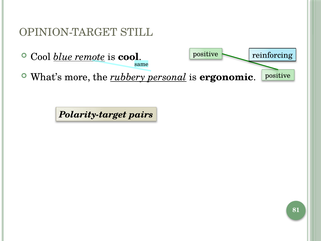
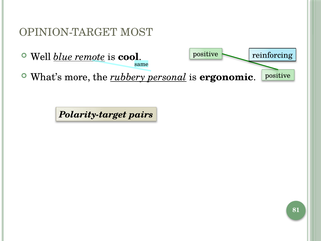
STILL: STILL -> MOST (137, 32)
Cool: Cool -> Well (41, 57)
